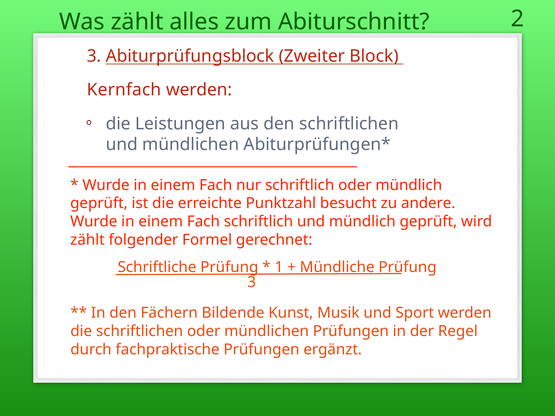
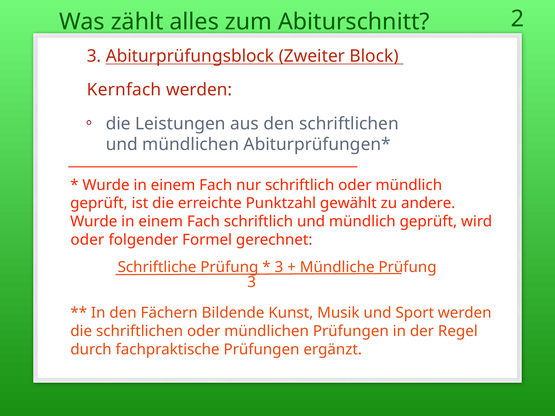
besucht: besucht -> gewählt (348, 203)
zählt: zählt -> oder (87, 240)
1: 1 -> 3 (279, 267)
